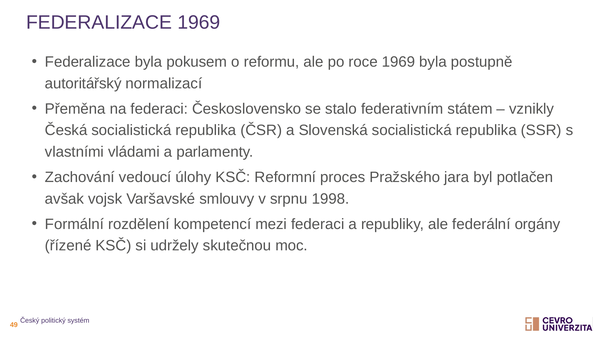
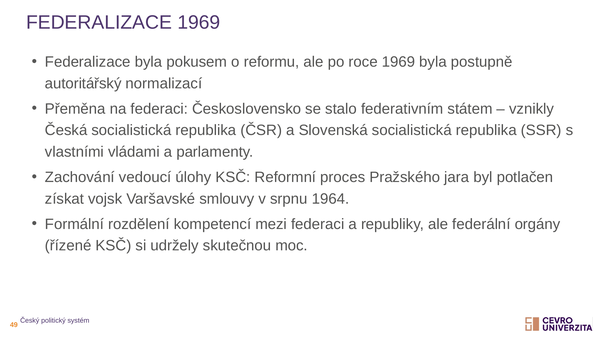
avšak: avšak -> získat (64, 199)
1998: 1998 -> 1964 (330, 199)
